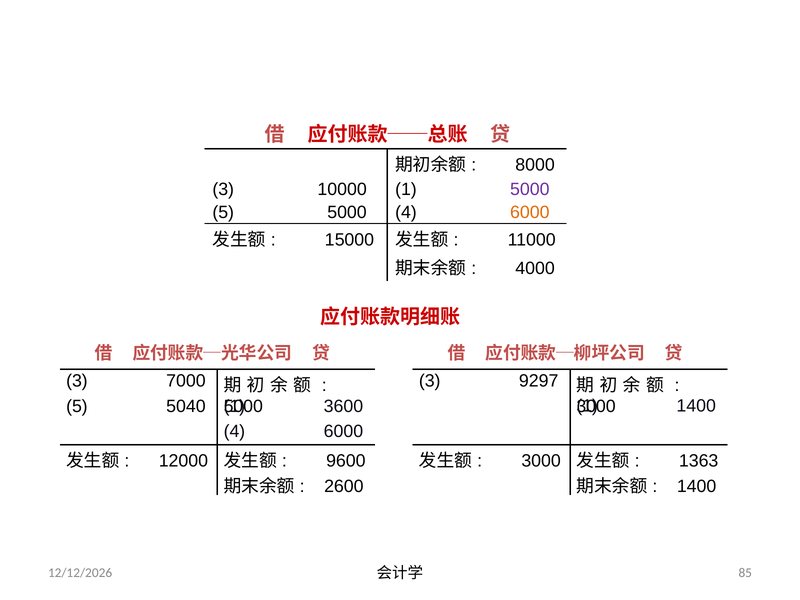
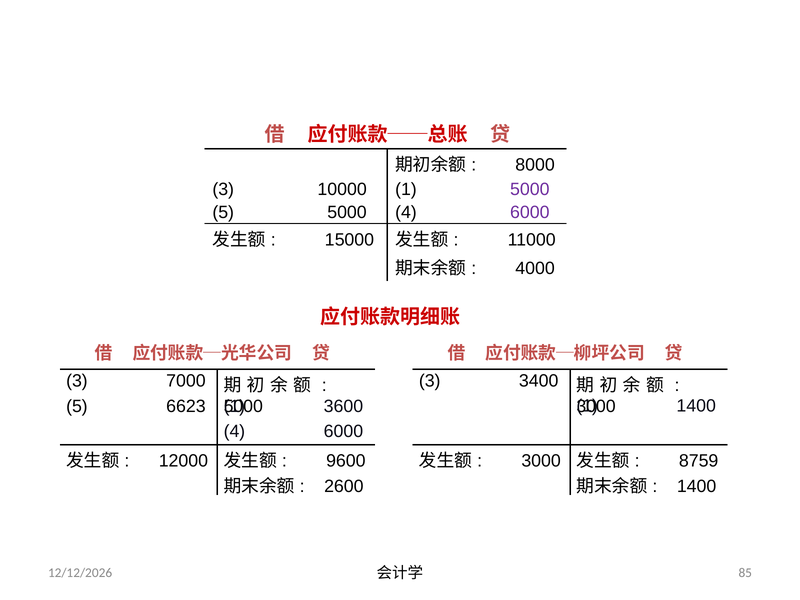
6000 colour: orange -> purple (530, 212)
9297: 9297 -> 3400 (539, 381)
5040: 5040 -> 6623 (186, 406)
1363: 1363 -> 8759 (699, 461)
